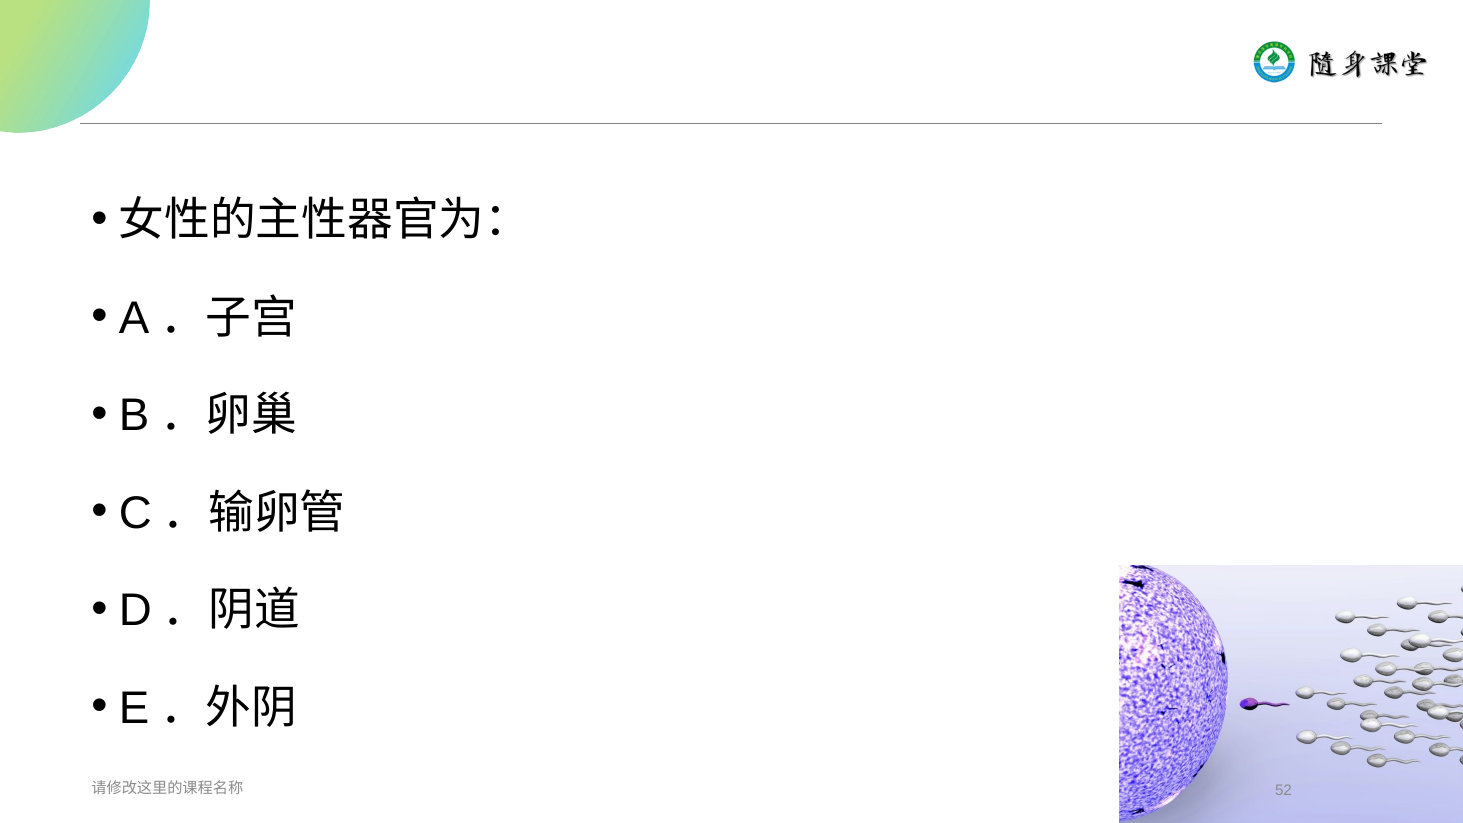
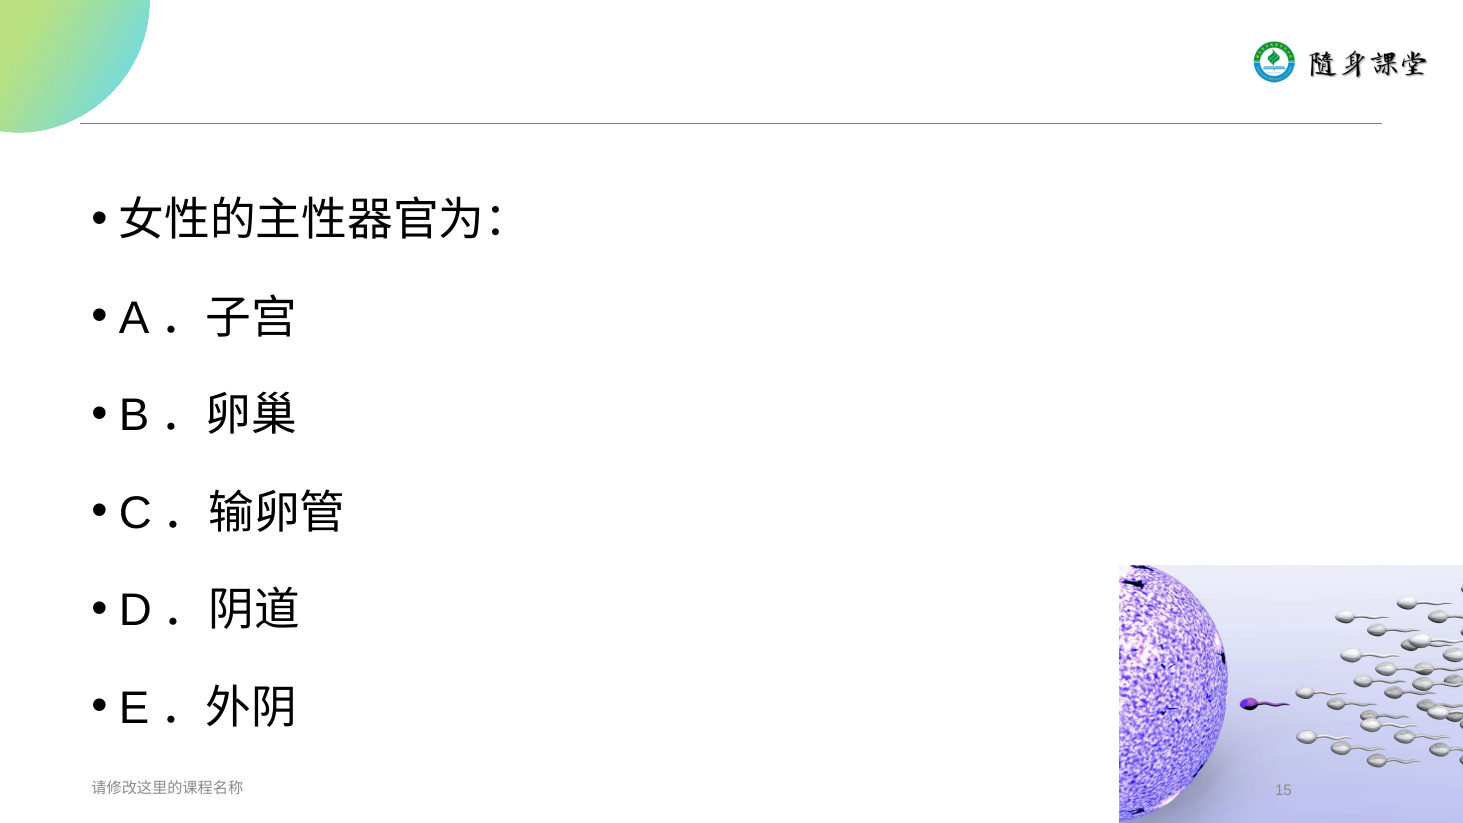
52: 52 -> 15 (1284, 790)
